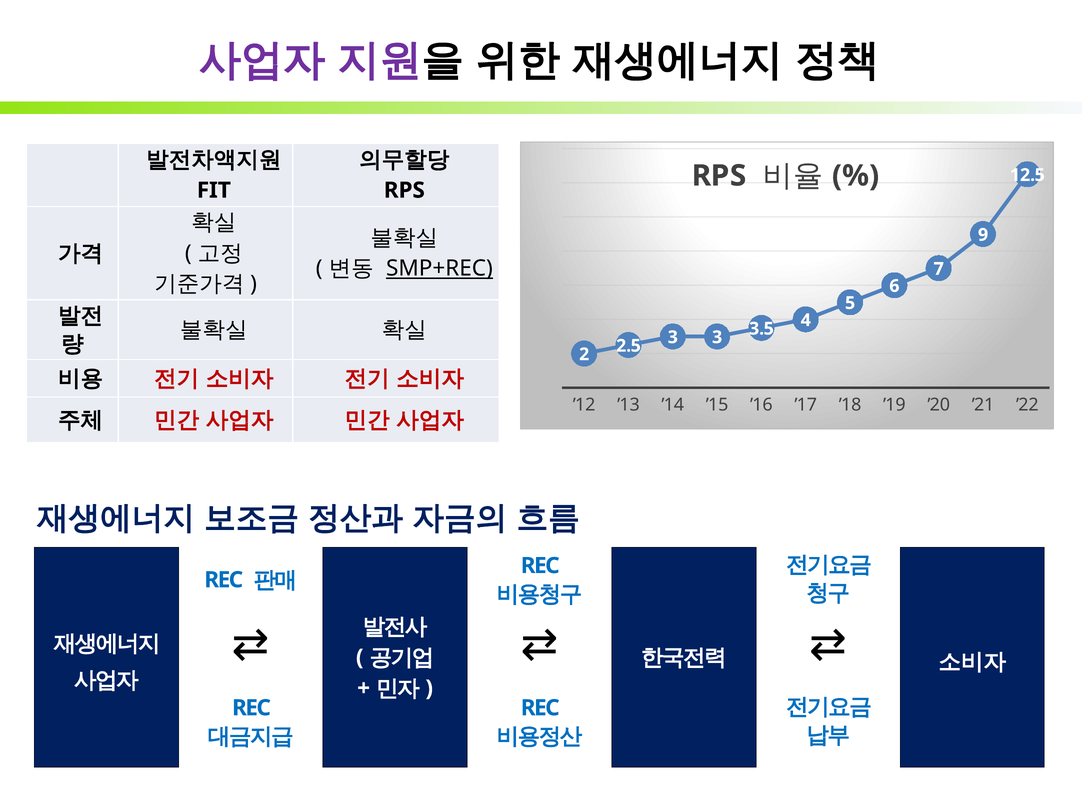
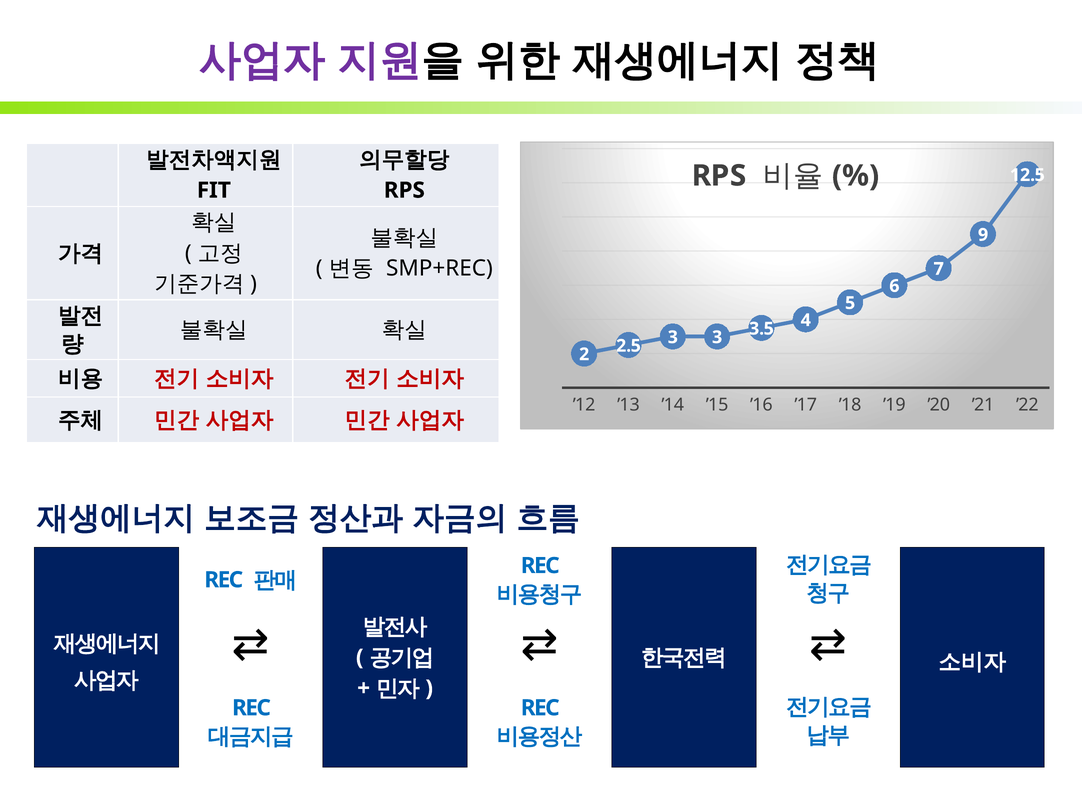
SMP+REC underline: present -> none (439, 269)
